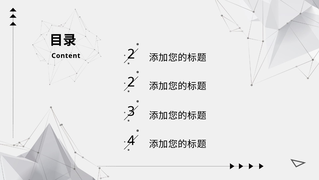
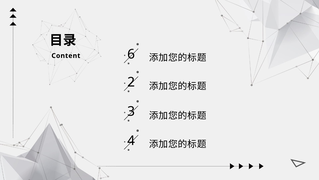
Content 2: 2 -> 6 (131, 54)
